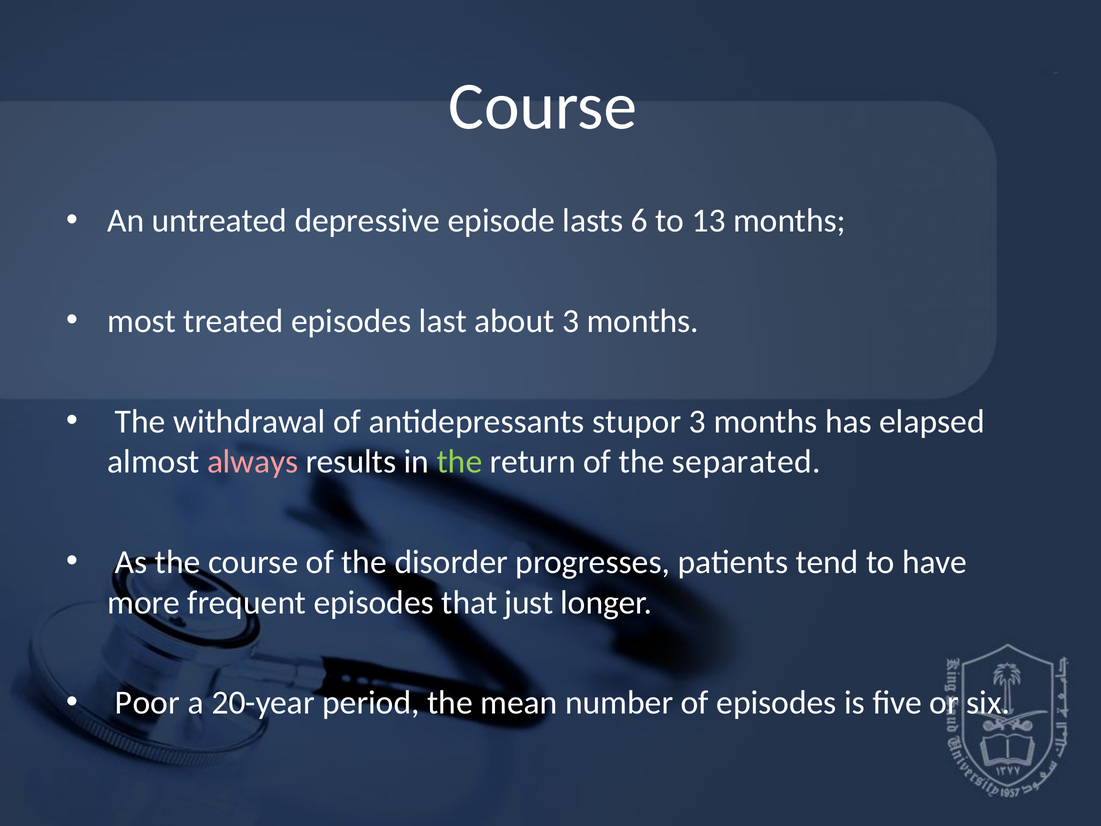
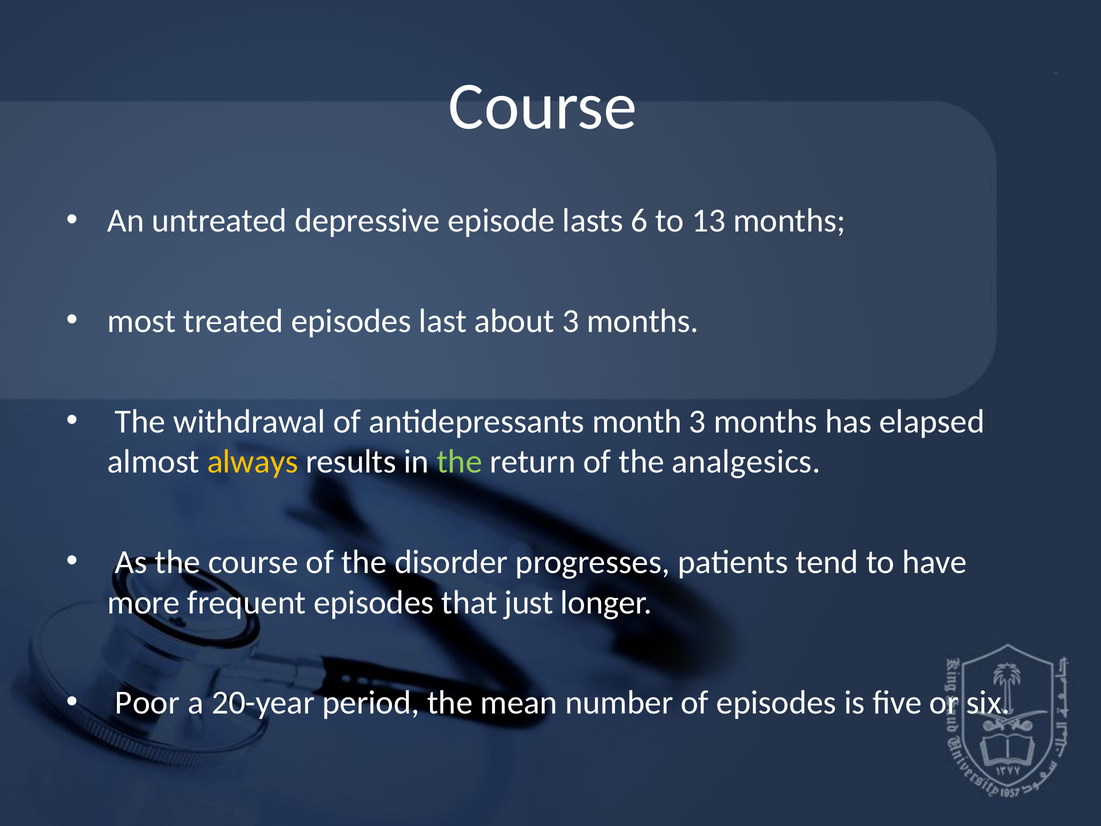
stupor: stupor -> month (637, 421)
always colour: pink -> yellow (253, 462)
separated: separated -> analgesics (746, 462)
